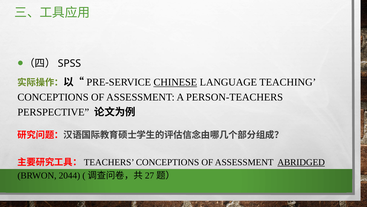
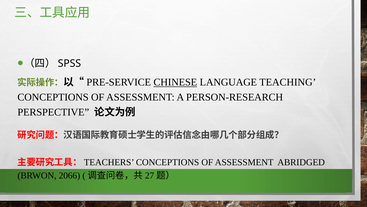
PERSON-TEACHERS: PERSON-TEACHERS -> PERSON-RESEARCH (235, 97)
ABRIDGED underline: present -> none (301, 162)
2044: 2044 -> 2066 (69, 175)
